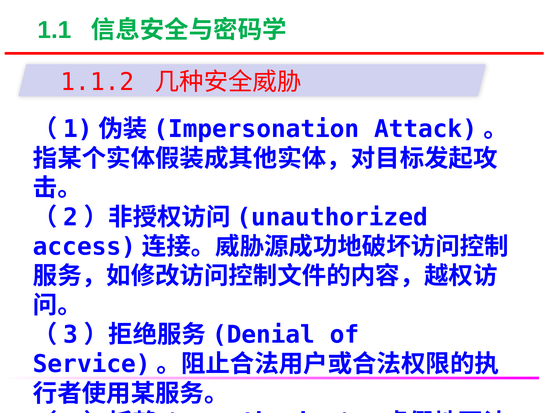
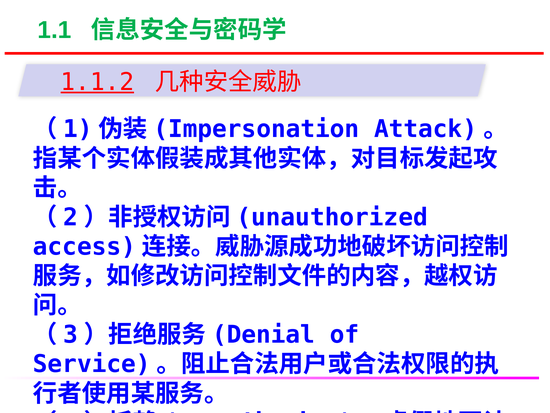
1.1.2 underline: none -> present (97, 82)
